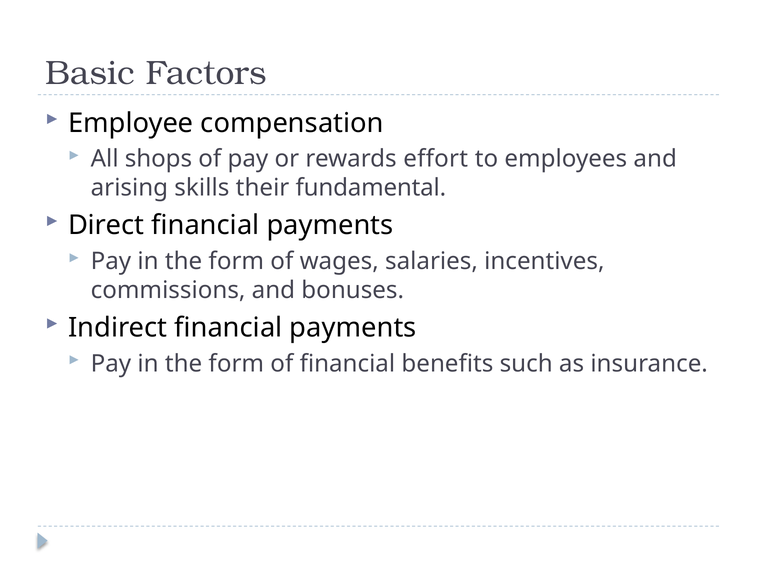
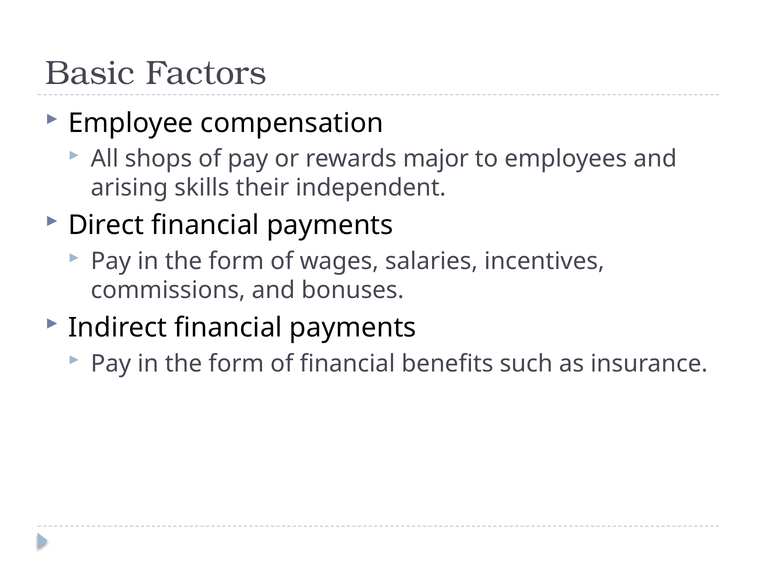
effort: effort -> major (436, 159)
fundamental: fundamental -> independent (371, 188)
